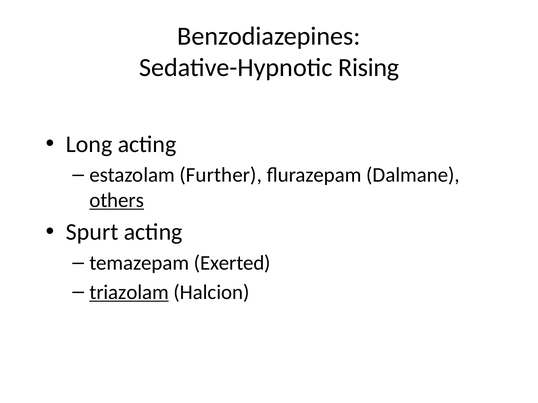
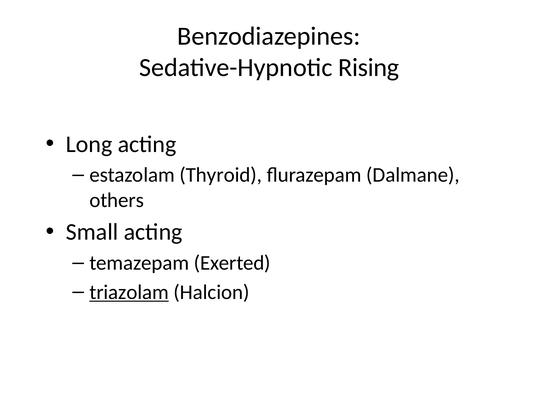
Further: Further -> Thyroid (221, 175)
others underline: present -> none (117, 200)
Spurt: Spurt -> Small (92, 232)
